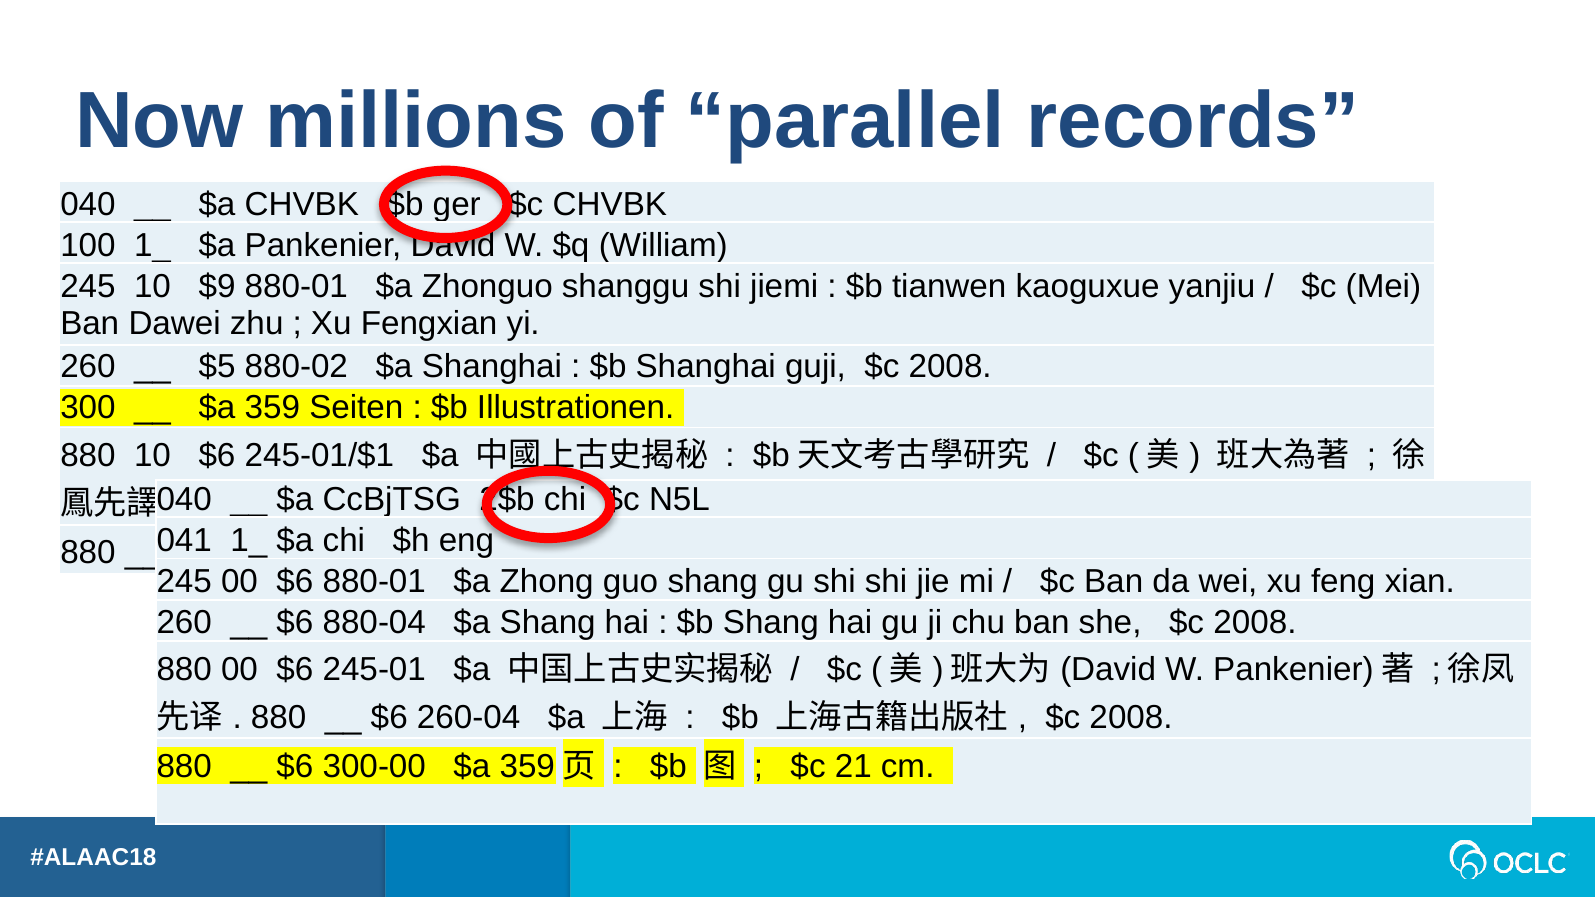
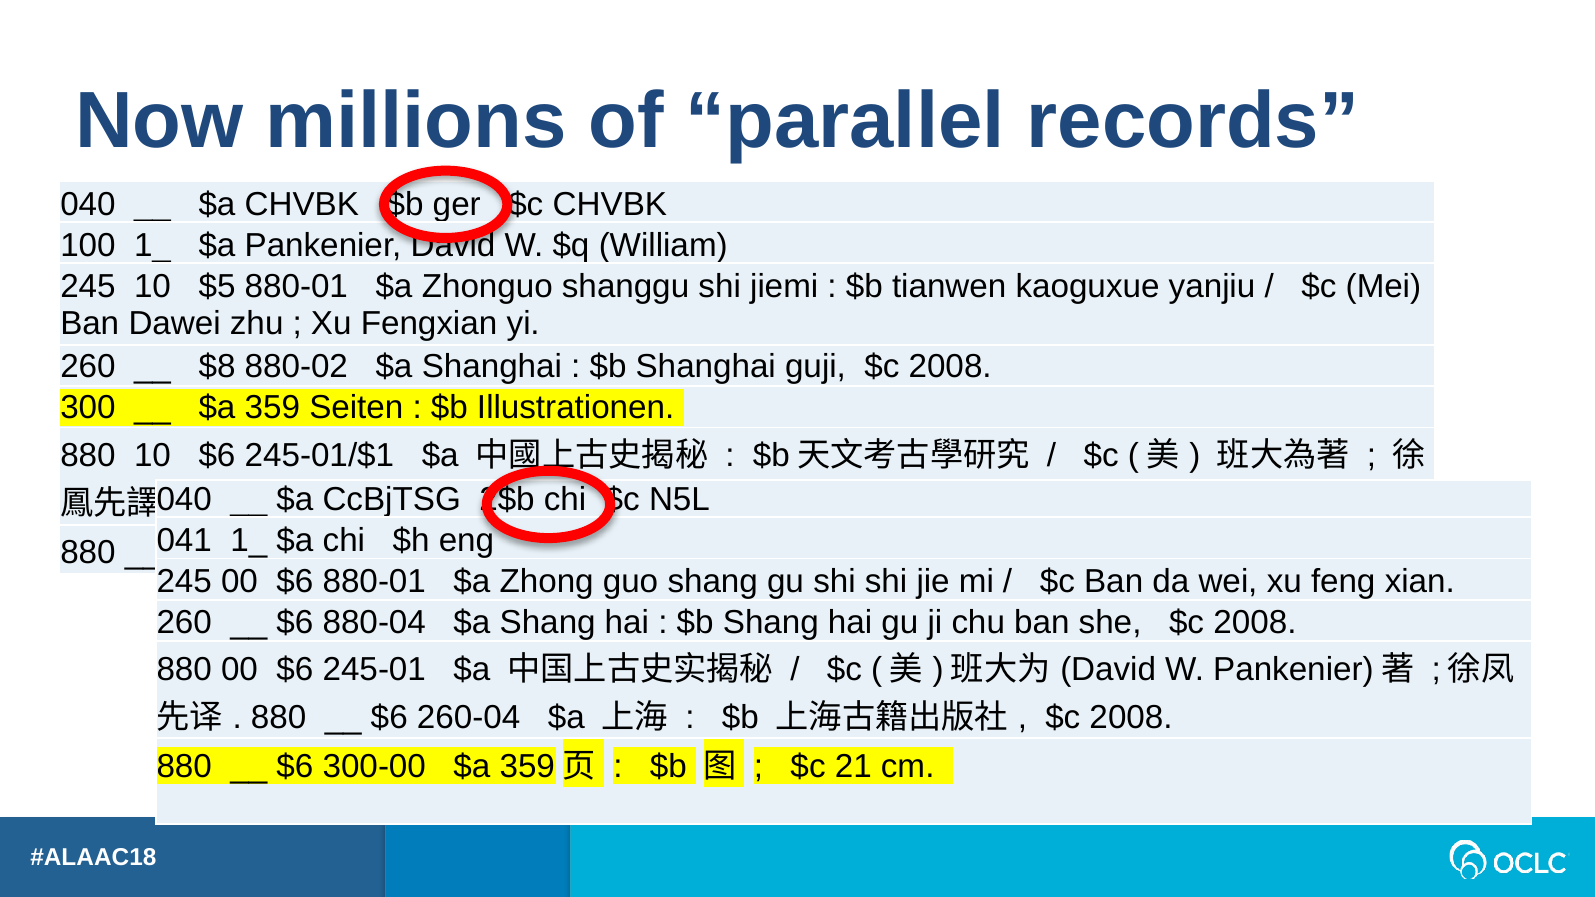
$9: $9 -> $5 (217, 287)
$5: $5 -> $8 (217, 367)
